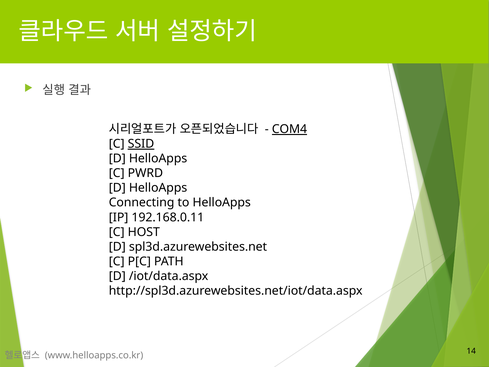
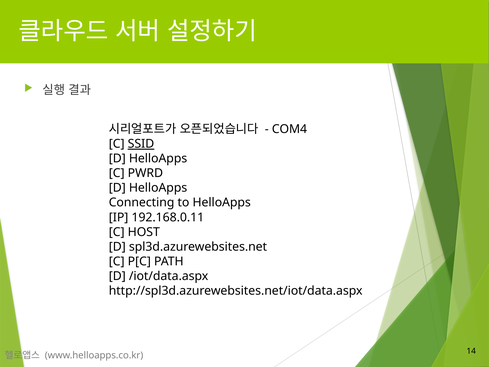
COM4 underline: present -> none (289, 129)
